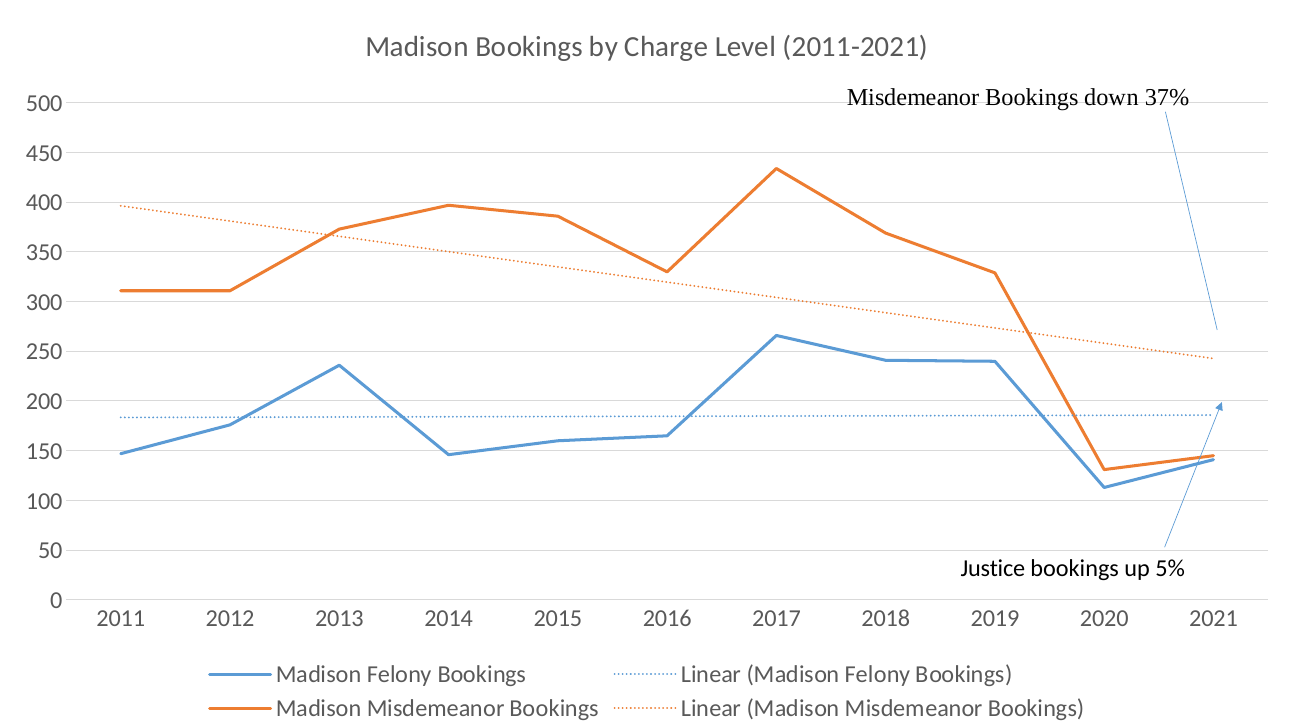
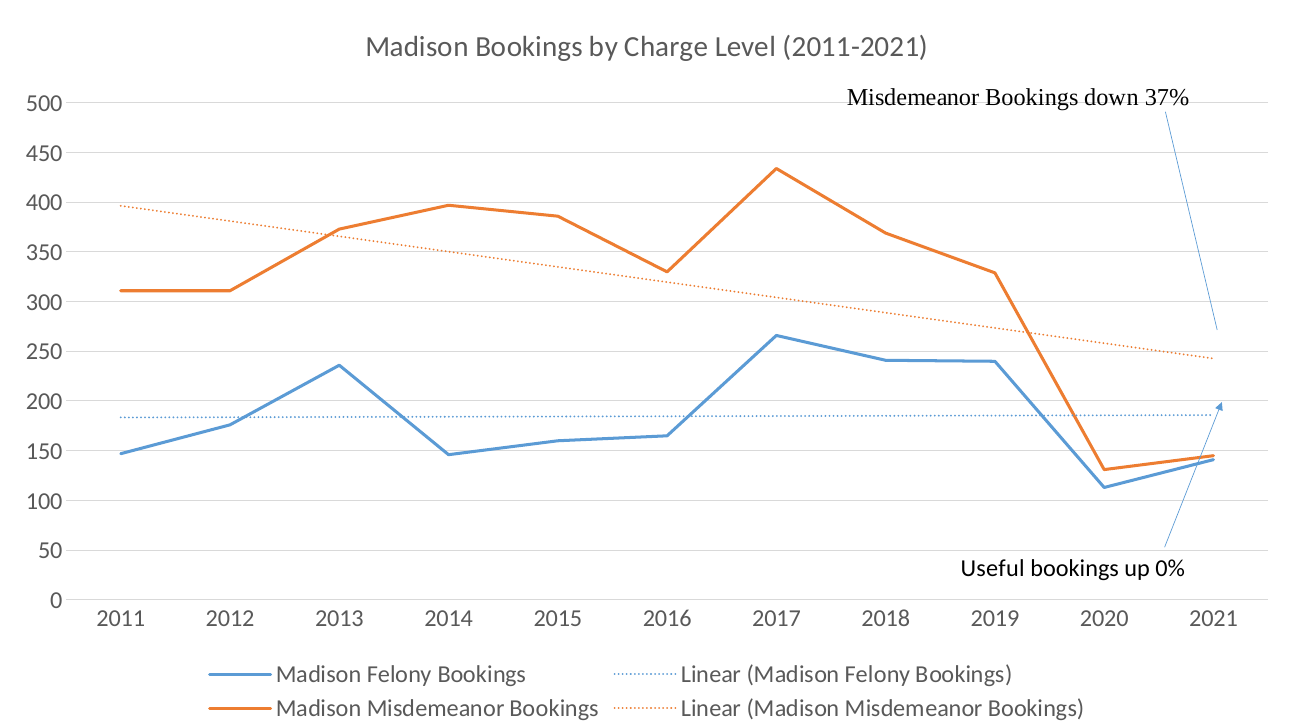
Justice: Justice -> Useful (993, 568)
5%: 5% -> 0% (1170, 568)
